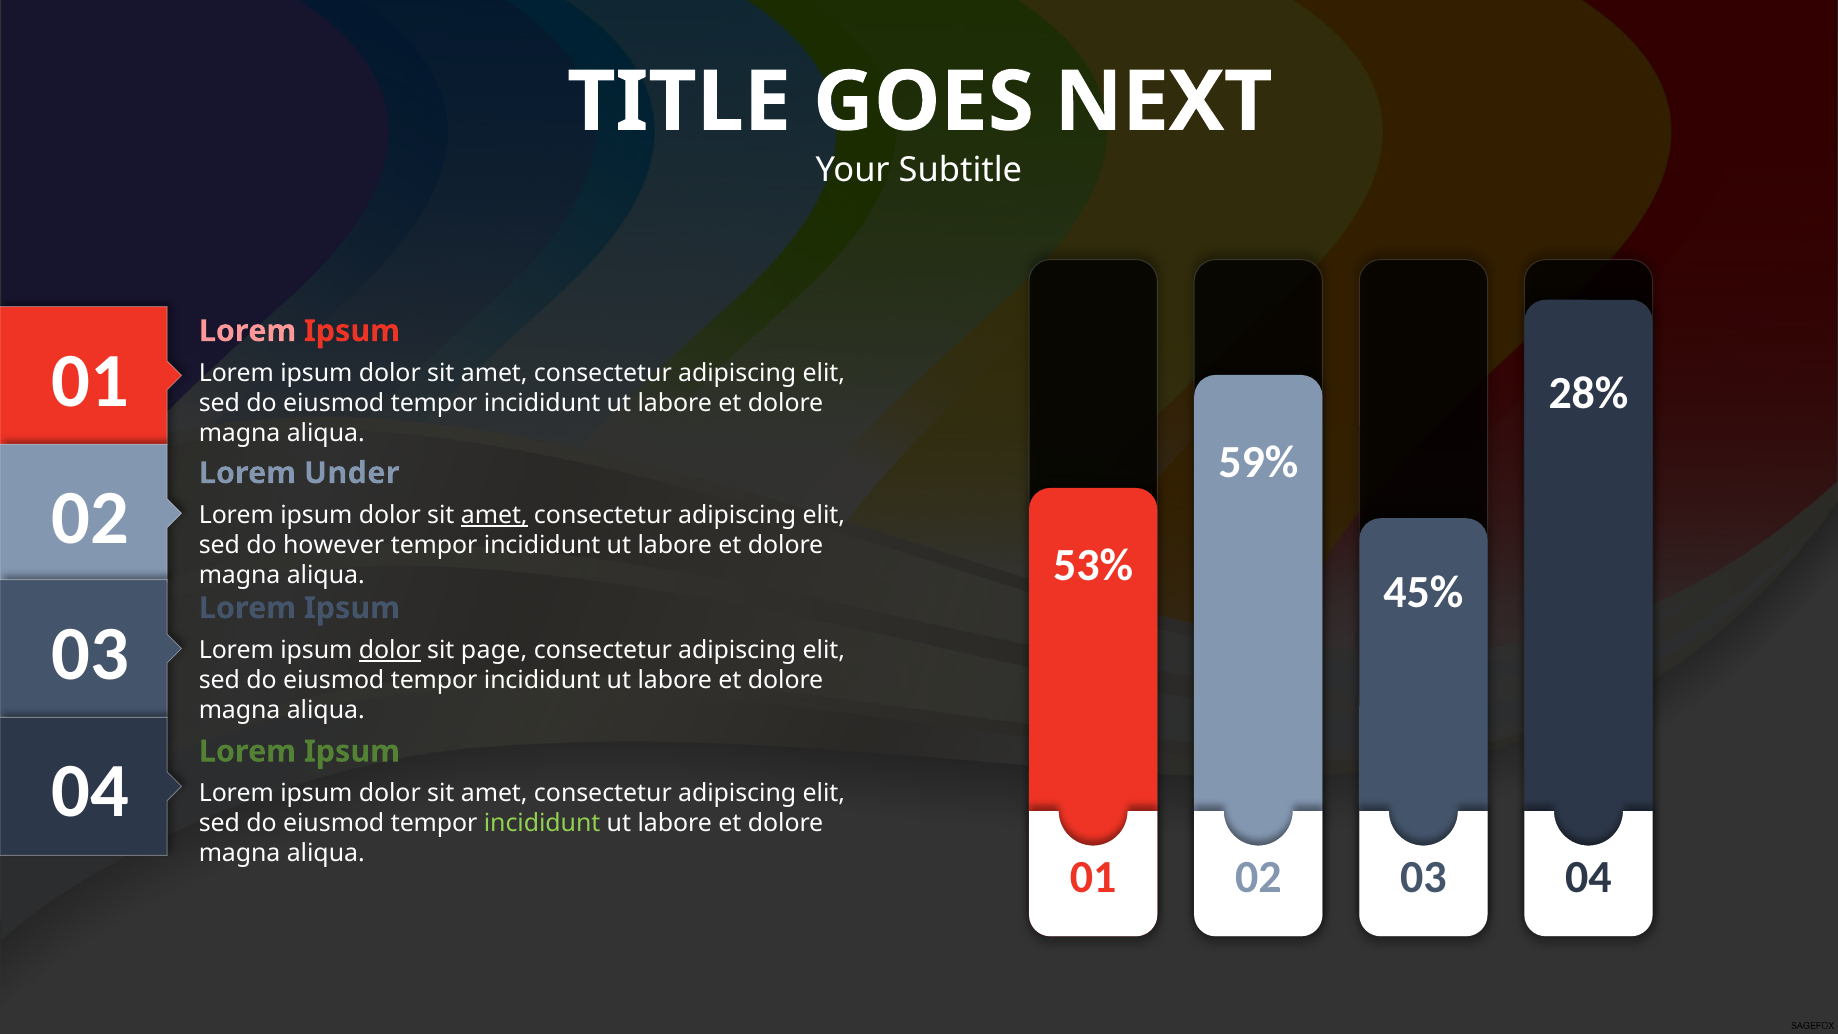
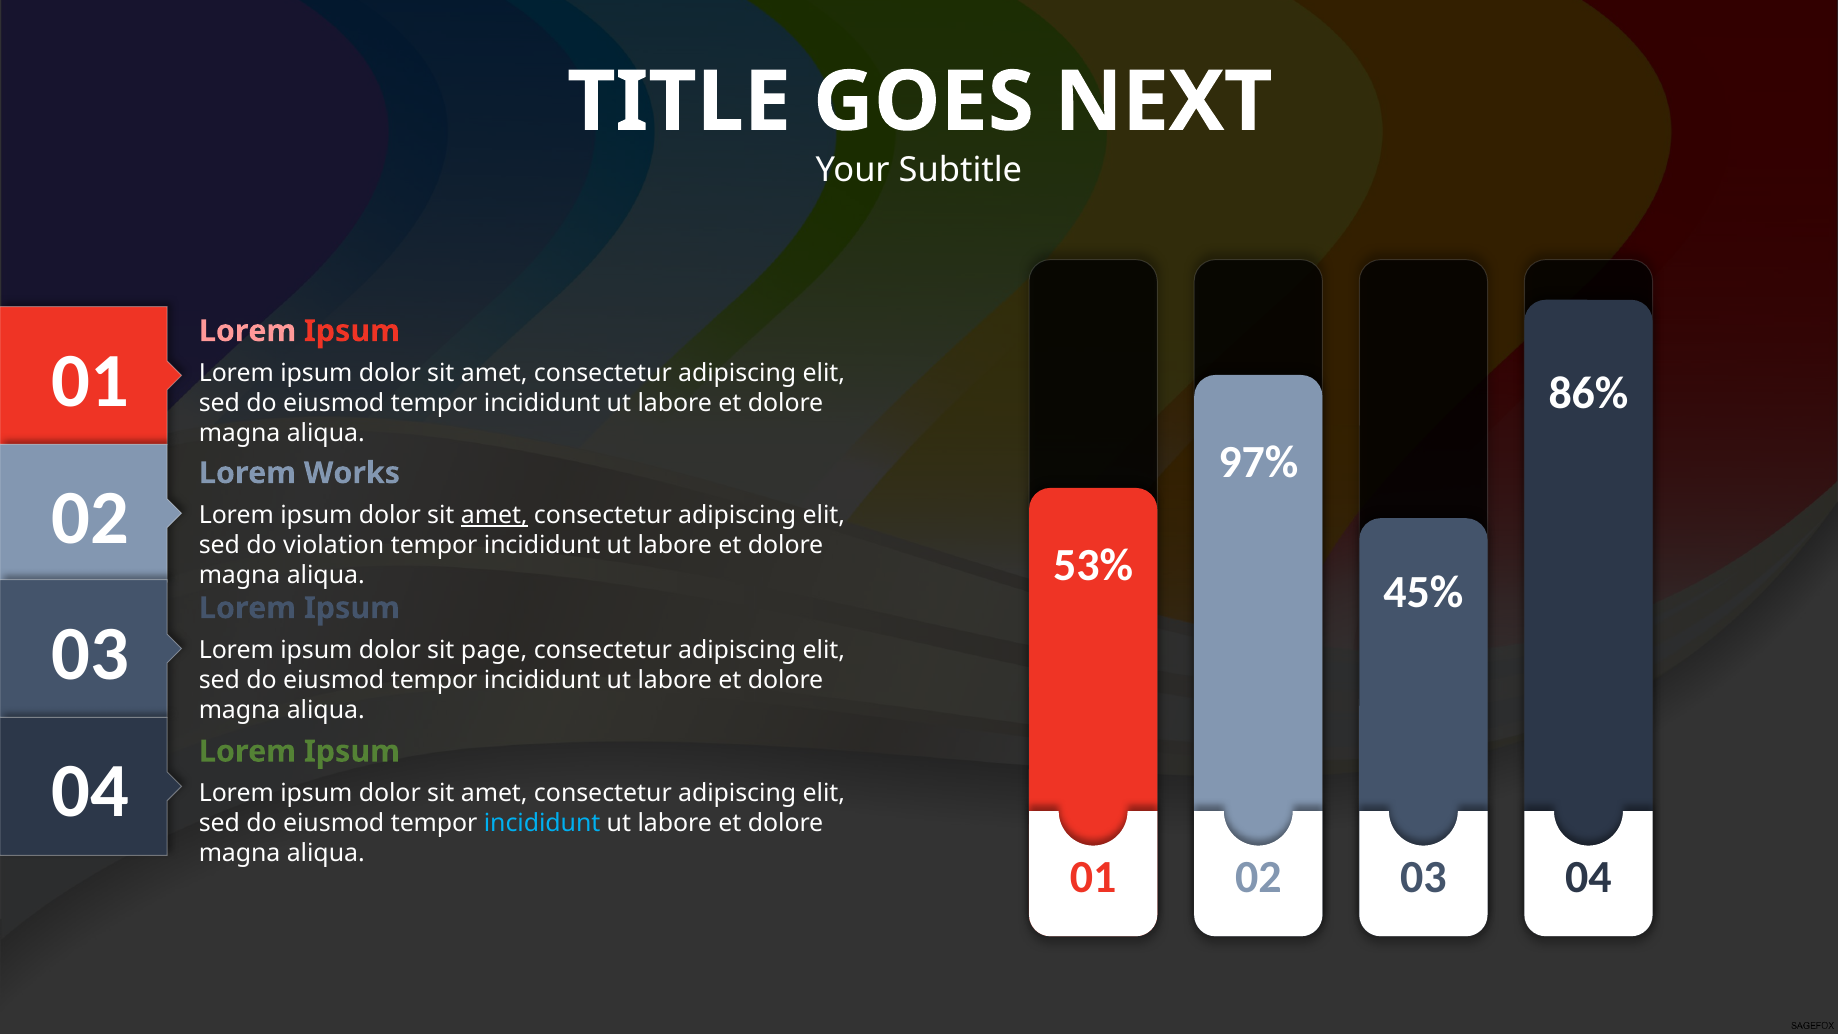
28%: 28% -> 86% (1589, 393)
59%: 59% -> 97% (1258, 462)
Under: Under -> Works (352, 473)
however: however -> violation (334, 545)
dolor underline: present -> none (390, 650)
incididunt colour: light green -> light blue (542, 823)
